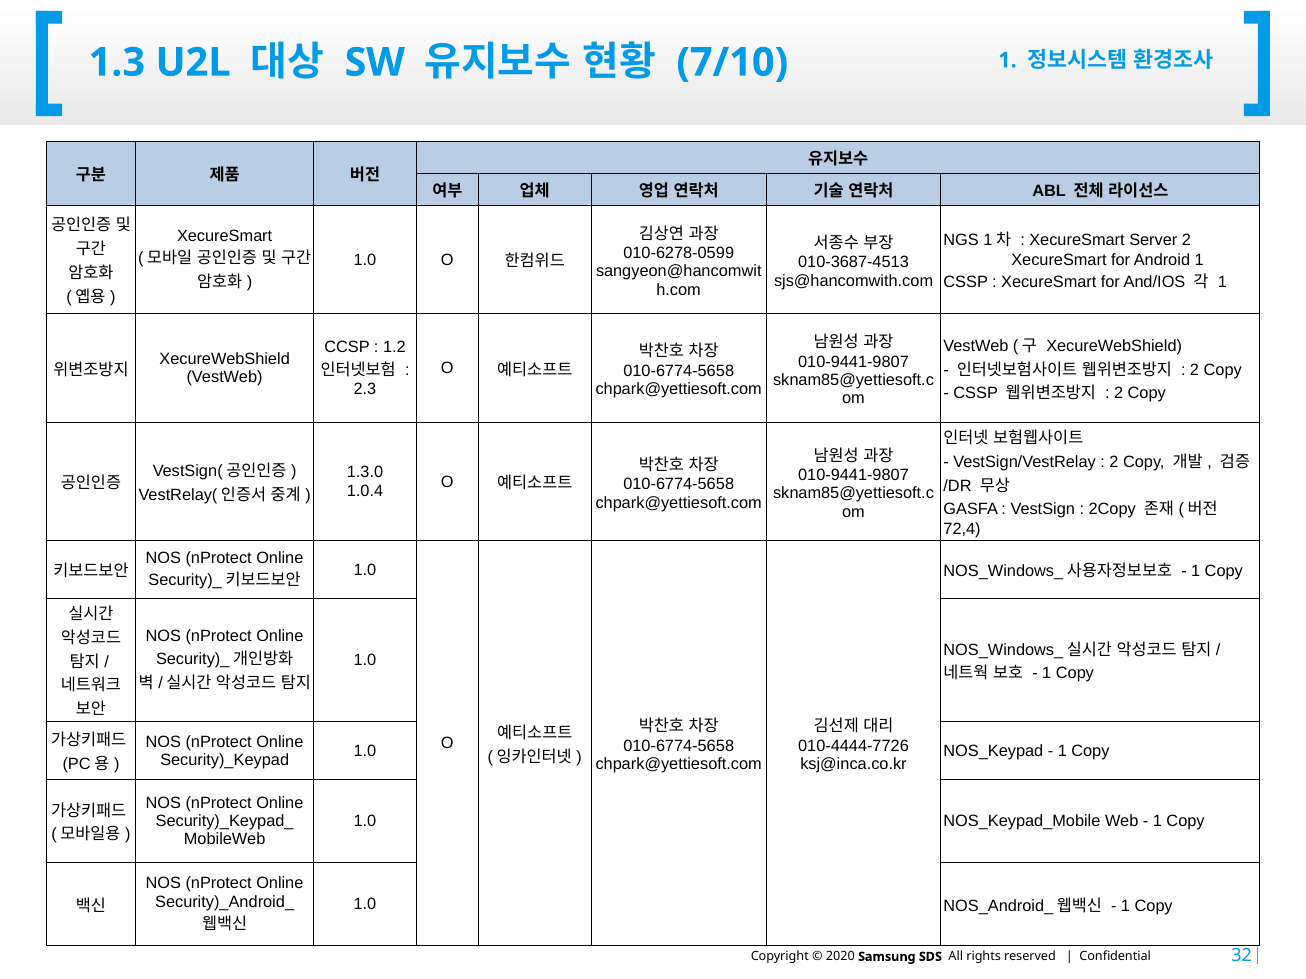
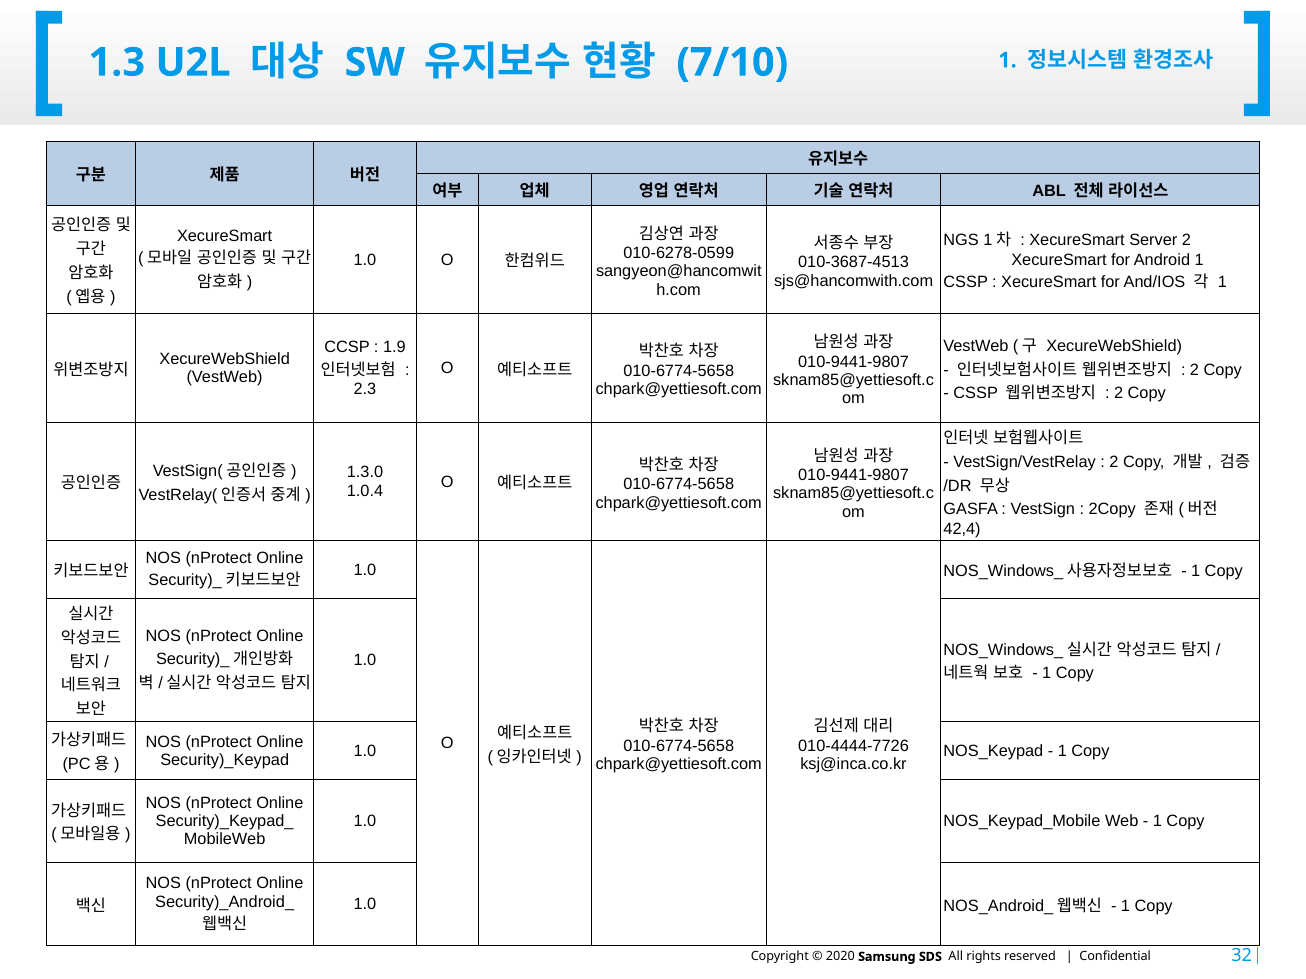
1.2: 1.2 -> 1.9 (394, 347)
72,4: 72,4 -> 42,4 (962, 529)
